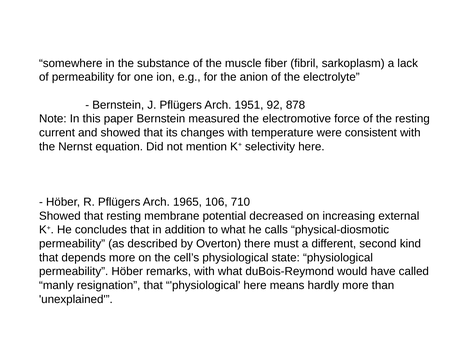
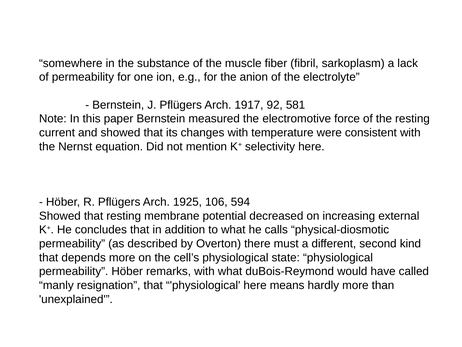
1951: 1951 -> 1917 (249, 105)
878: 878 -> 581 (296, 105)
1965: 1965 -> 1925 (187, 202)
710: 710 -> 594 (240, 202)
